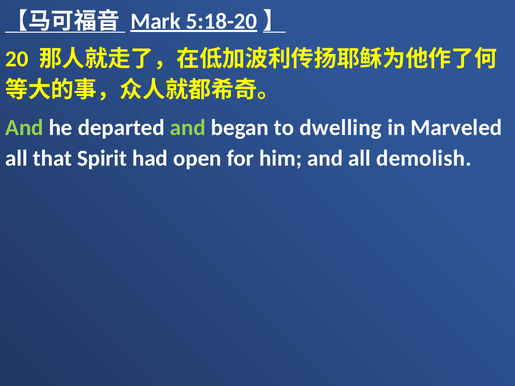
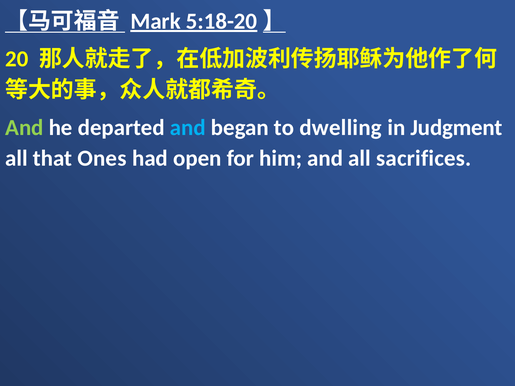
and colour: light green -> light blue (188, 128)
Marveled: Marveled -> Judgment (457, 128)
Spirit: Spirit -> Ones (102, 159)
demolish: demolish -> sacrifices (424, 159)
